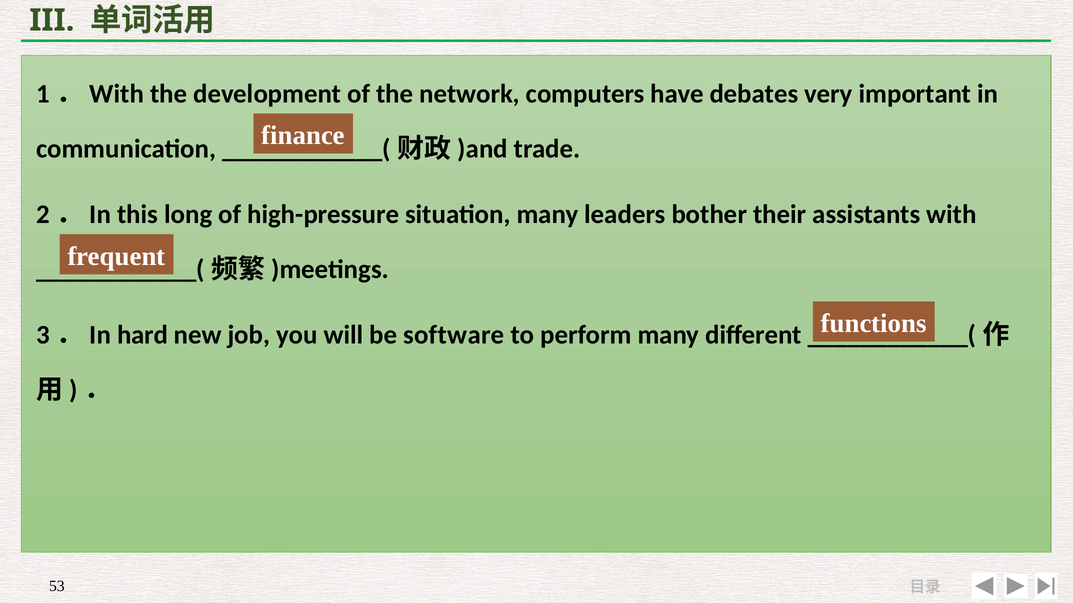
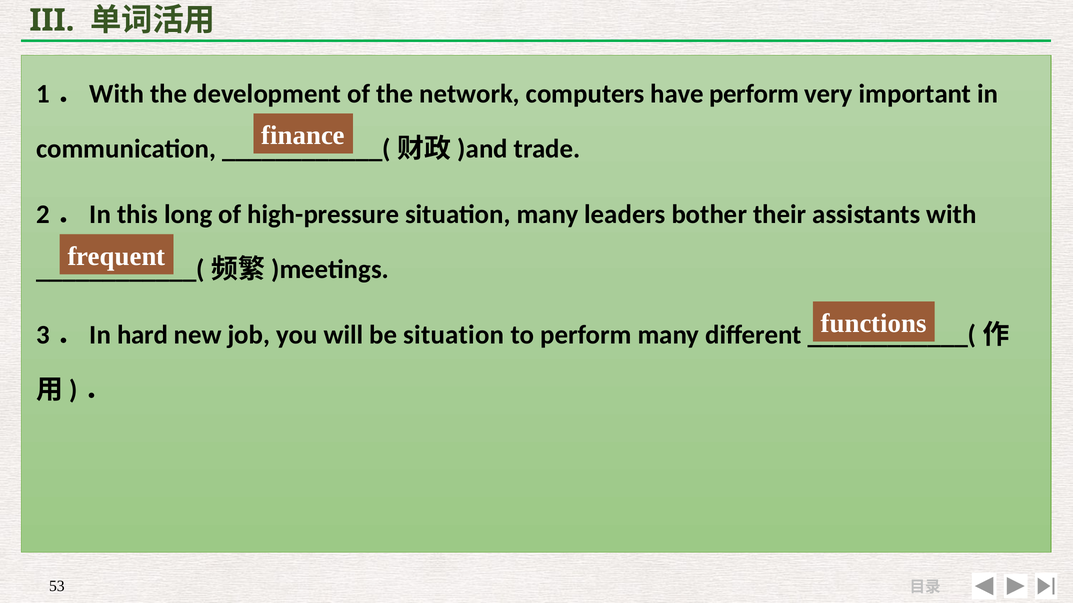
have debates: debates -> perform (754, 94)
be software: software -> situation (454, 335)
